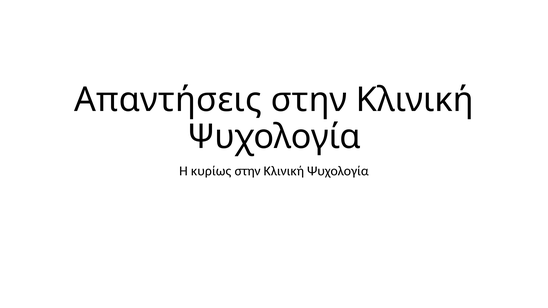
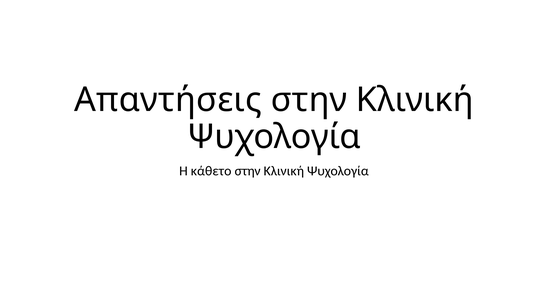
κυρίως: κυρίως -> κάθετο (211, 171)
